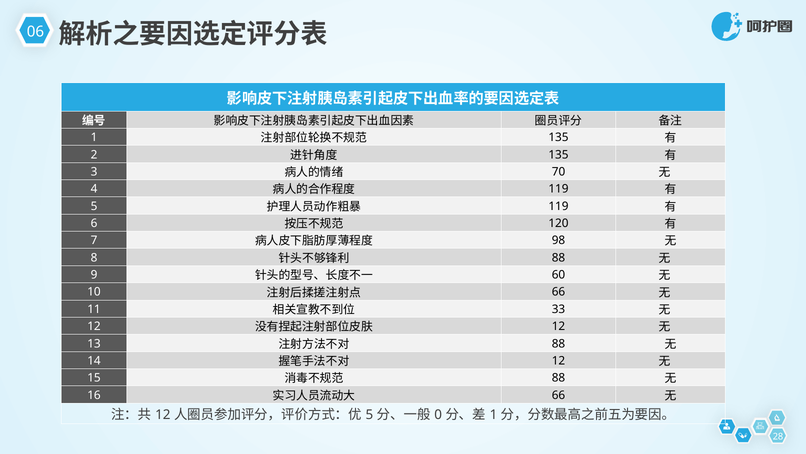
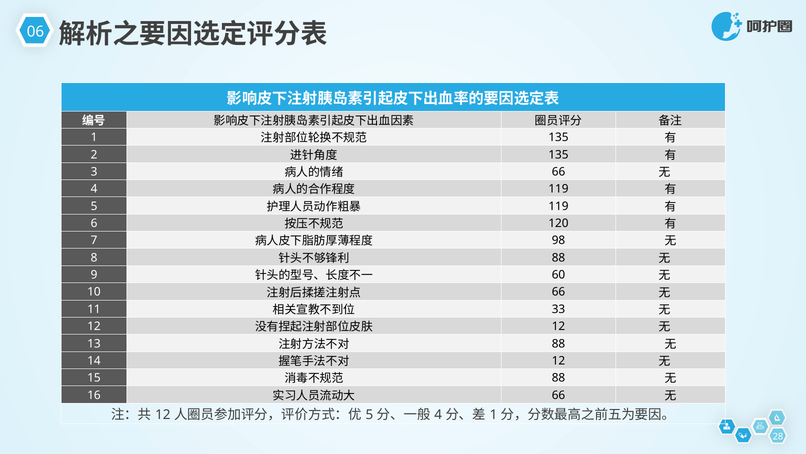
70: 70 -> 66 (559, 172)
0: 0 -> 4 (438, 414)
